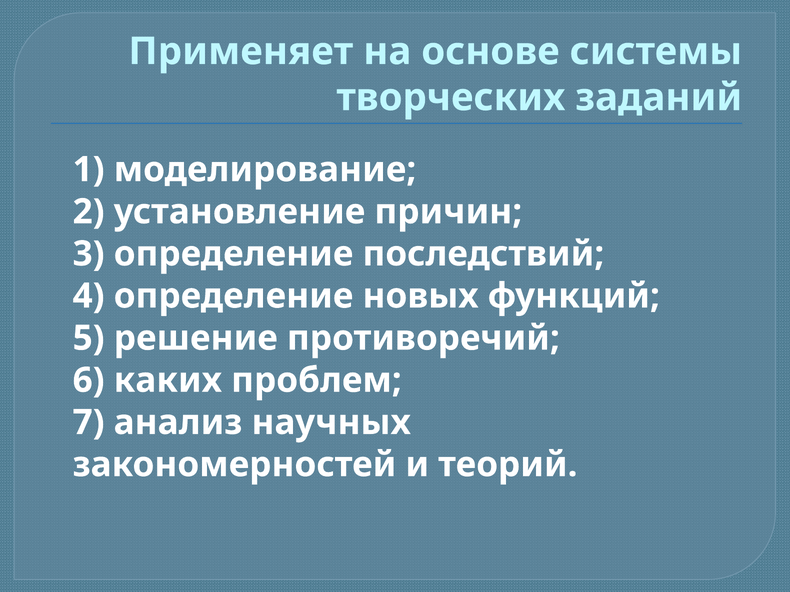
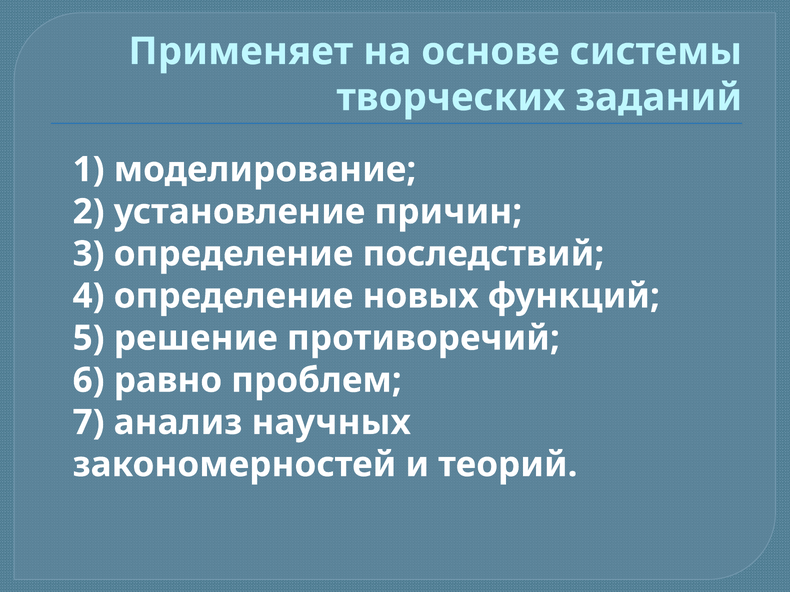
каких: каких -> равно (168, 381)
